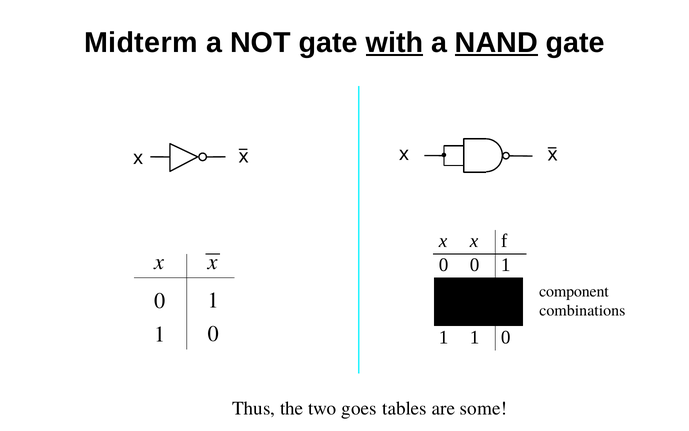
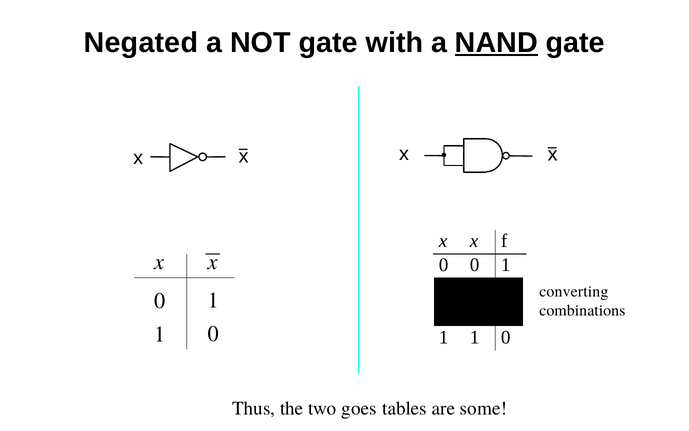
Midterm: Midterm -> Negated (141, 43)
with underline: present -> none (394, 43)
component: component -> converting (574, 291)
